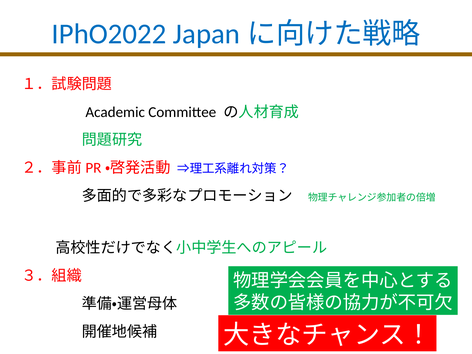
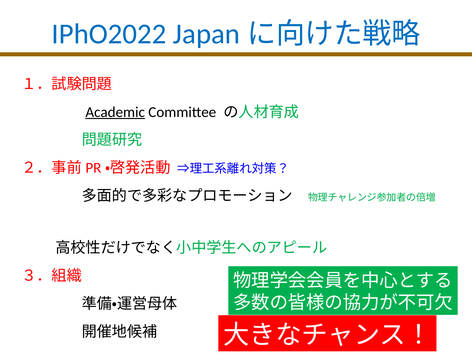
Academic underline: none -> present (115, 112)
